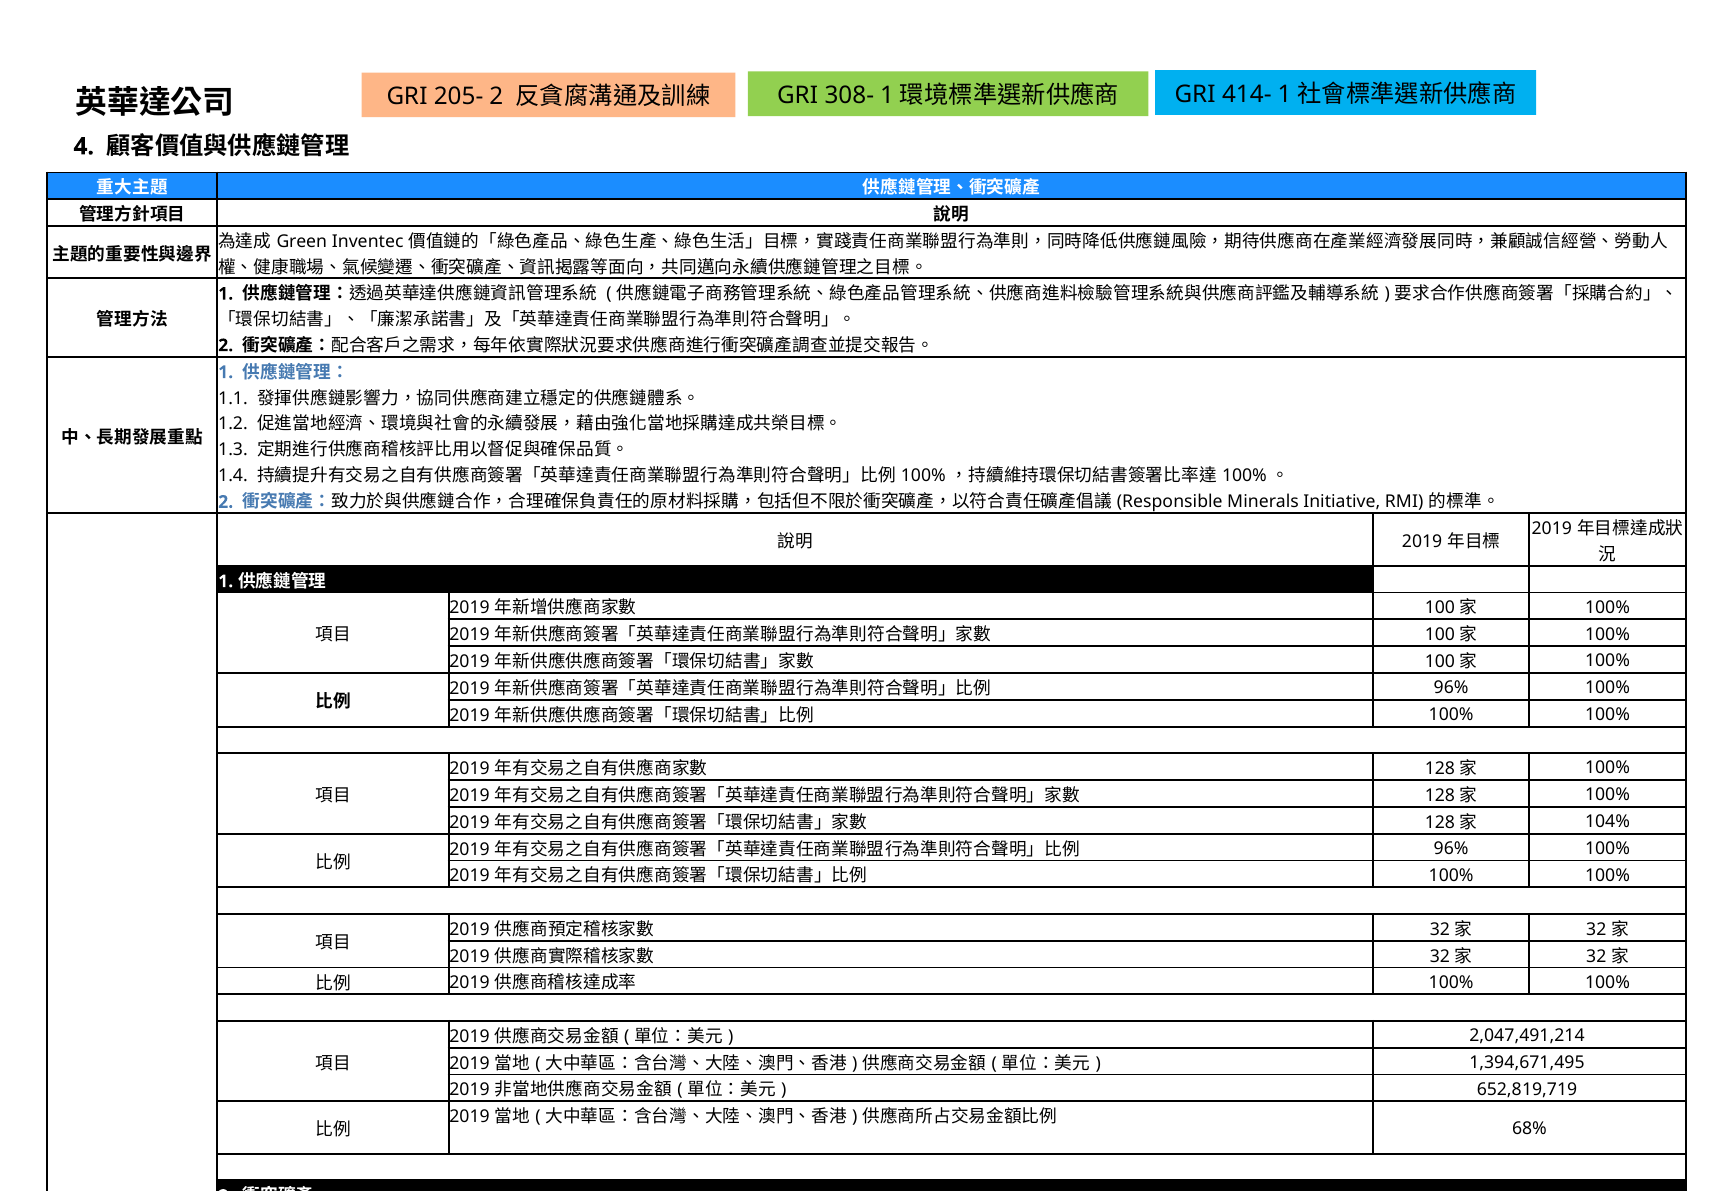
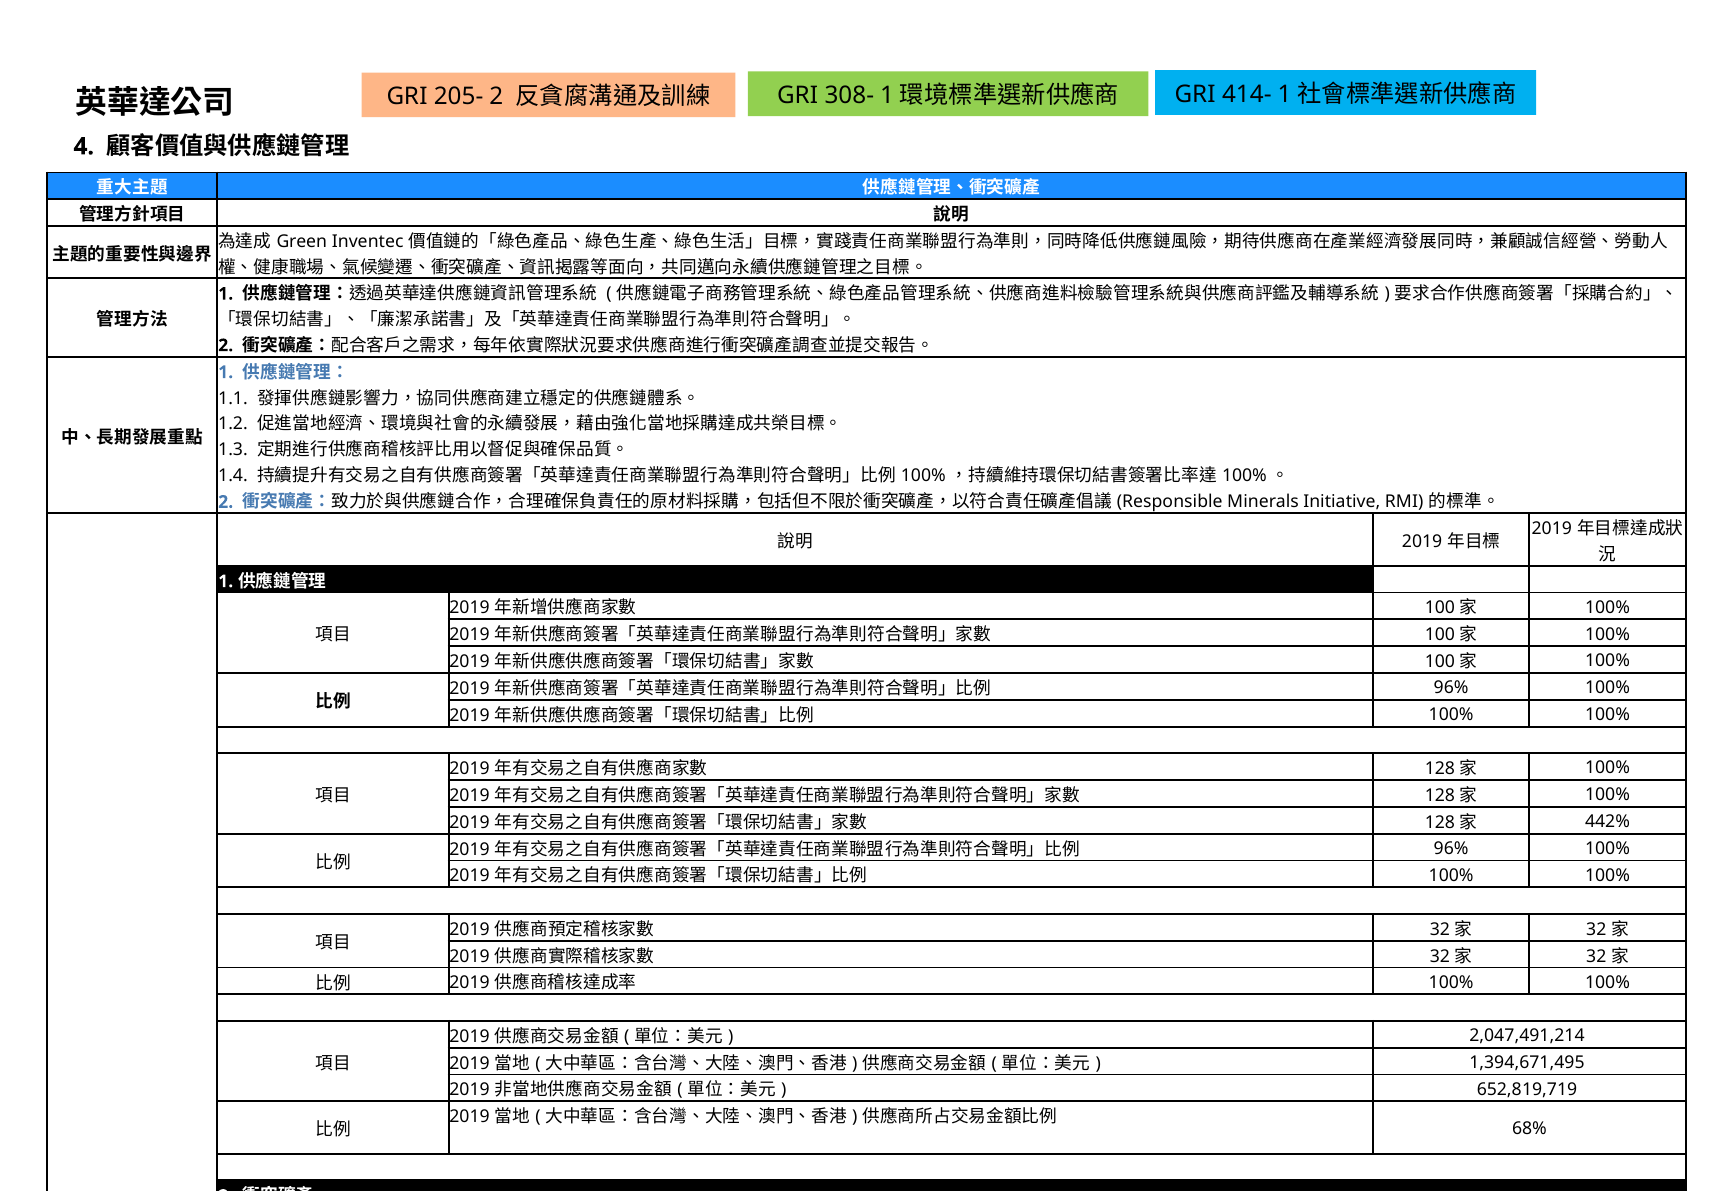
104%: 104% -> 442% (1608, 822)
